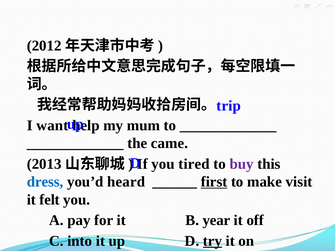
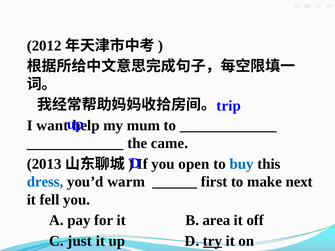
tired: tired -> open (194, 164)
buy colour: purple -> blue (242, 164)
heard: heard -> warm (126, 182)
first underline: present -> none (214, 182)
visit: visit -> next (299, 182)
felt: felt -> fell (50, 200)
year: year -> area (216, 220)
into: into -> just (80, 241)
